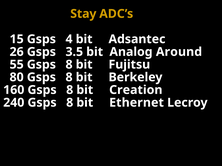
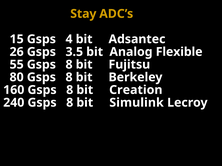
Around: Around -> Flexible (179, 52)
Ethernet: Ethernet -> Simulink (137, 103)
